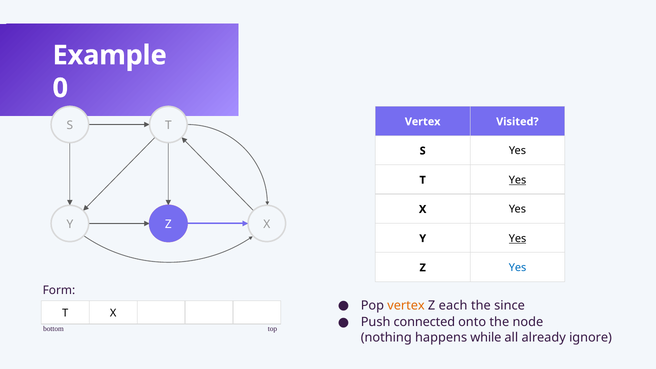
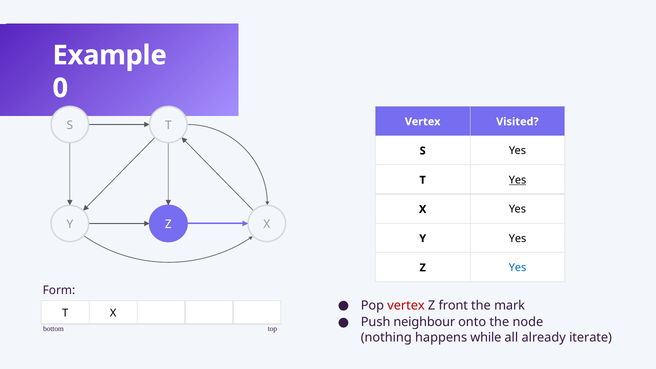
Yes underline: present -> none (518, 238)
vertex colour: orange -> red (406, 305)
each: each -> front (453, 305)
since: since -> mark (510, 305)
connected: connected -> neighbour (424, 322)
ignore: ignore -> iterate (591, 337)
